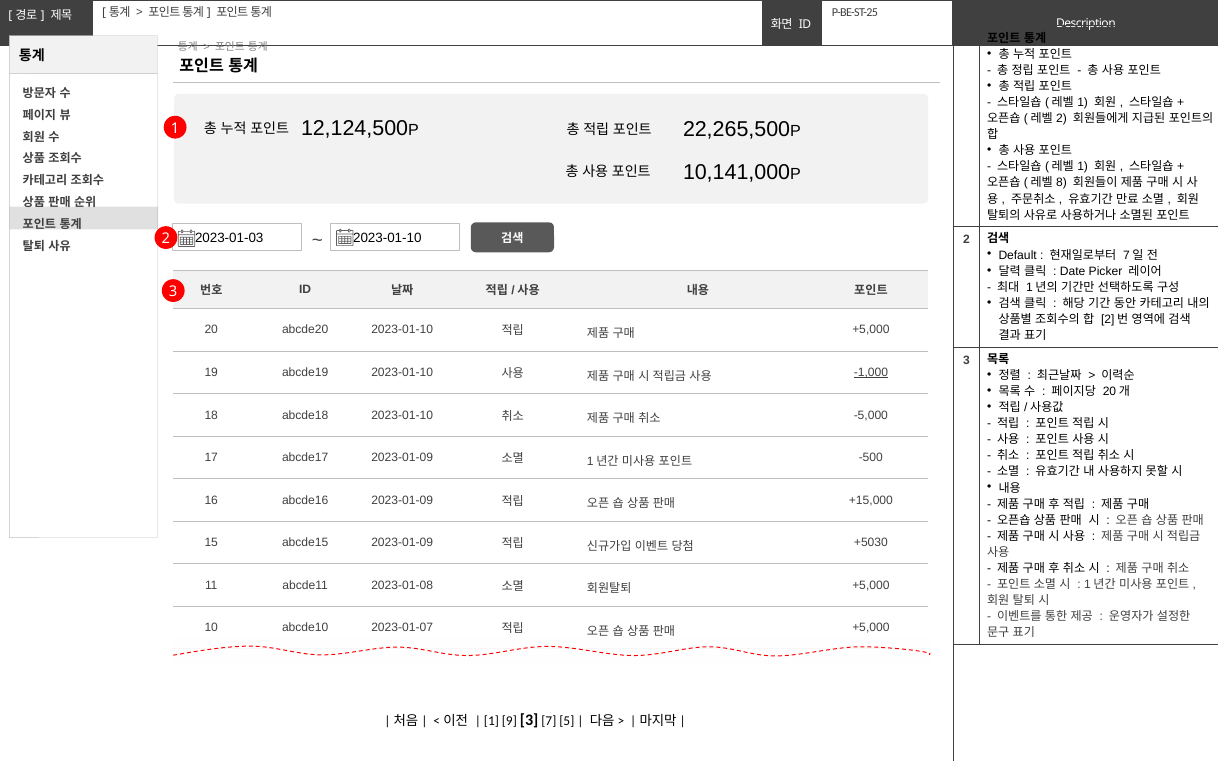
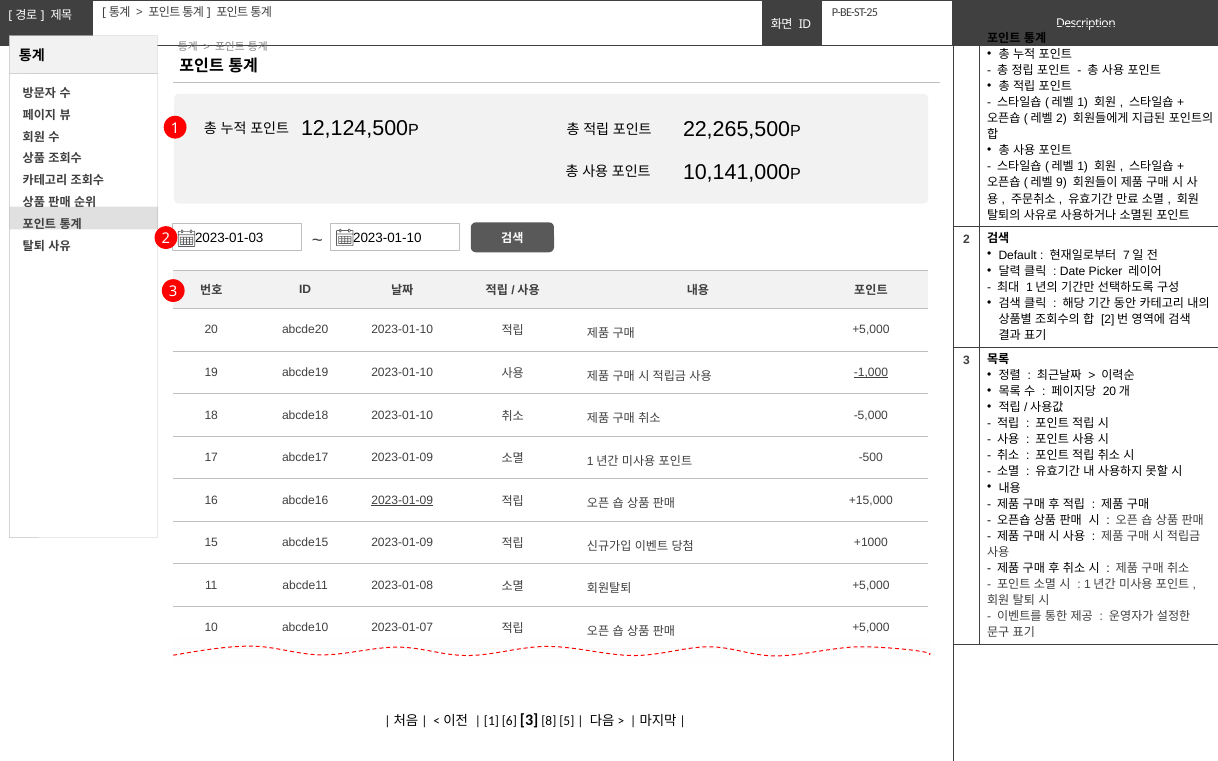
8: 8 -> 9 (1062, 183)
2023-01-09 underline: none -> present (402, 500)
+5030: +5030 -> +1000 (871, 543)
9: 9 -> 6 (509, 721)
7: 7 -> 8 (549, 721)
